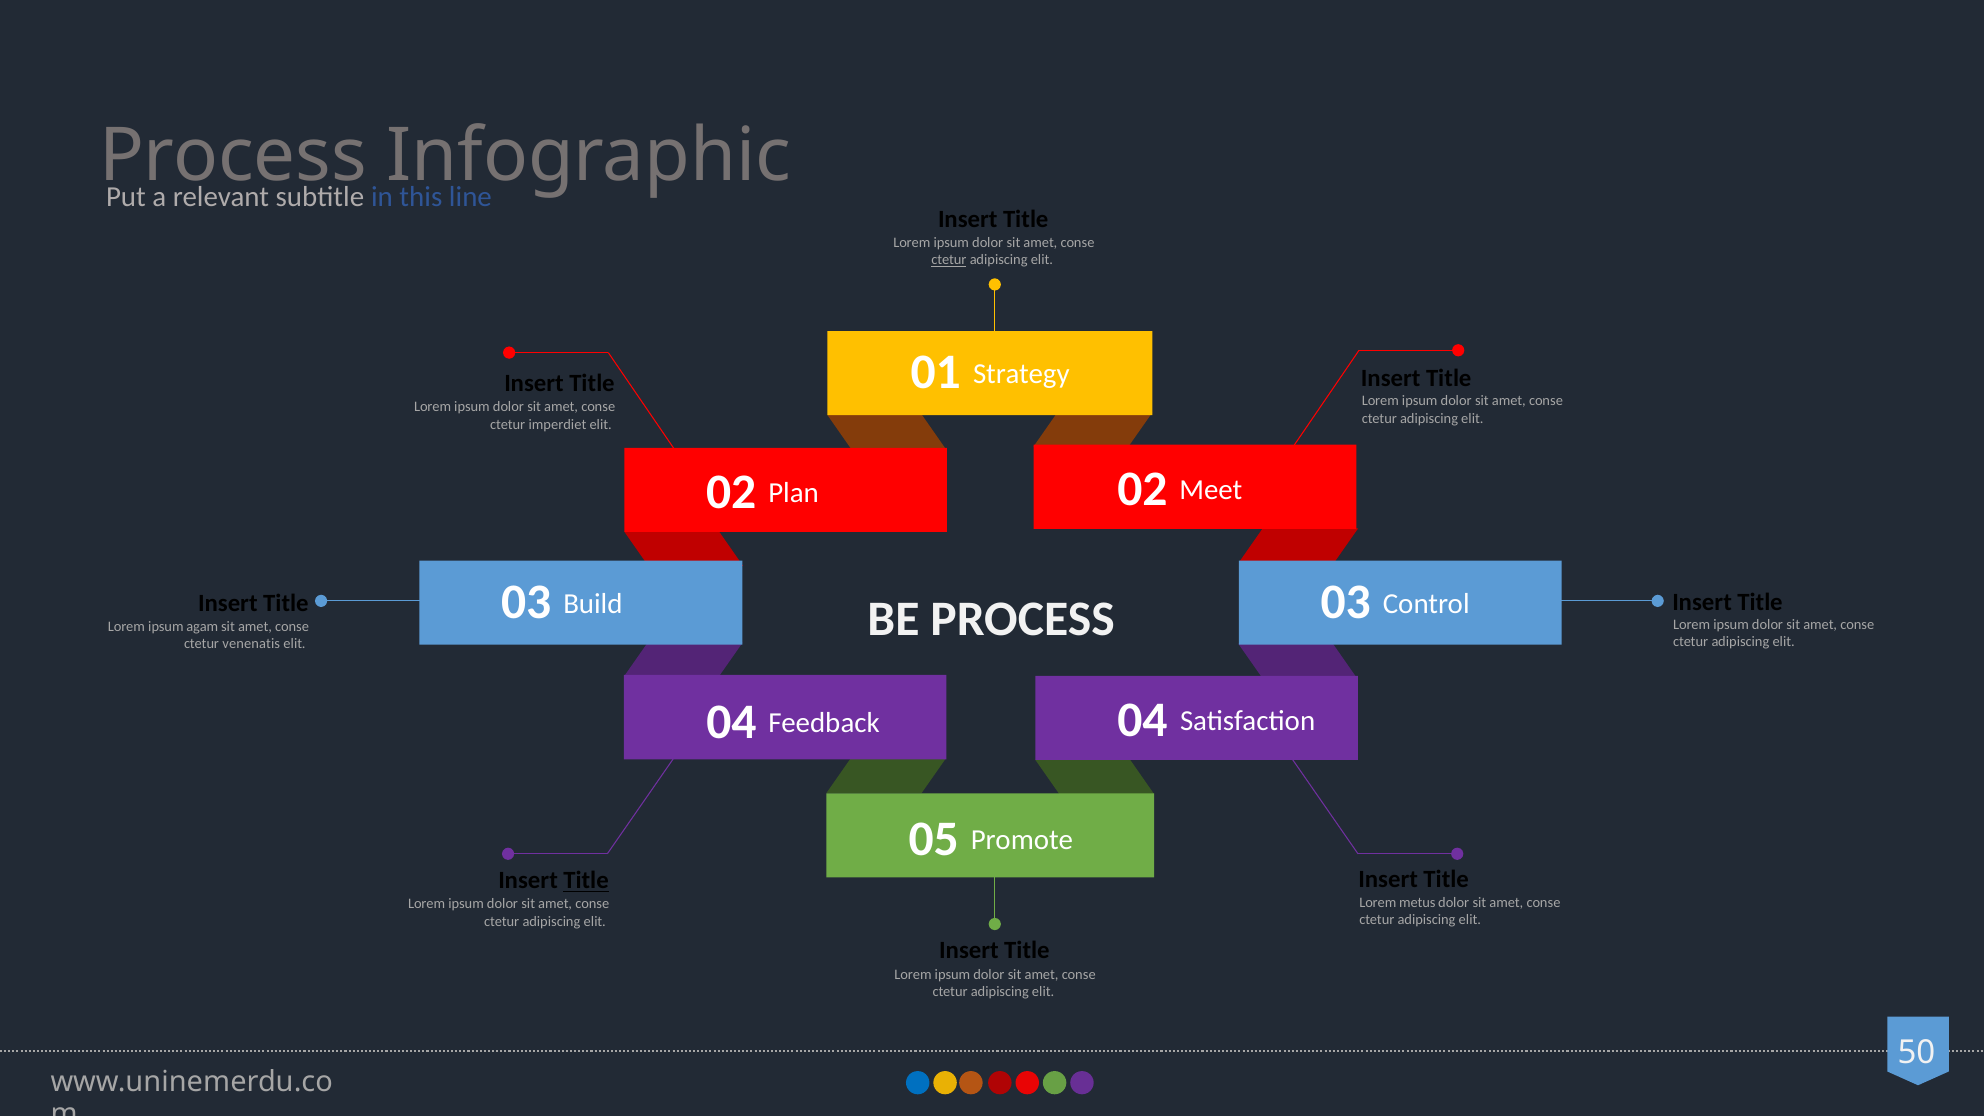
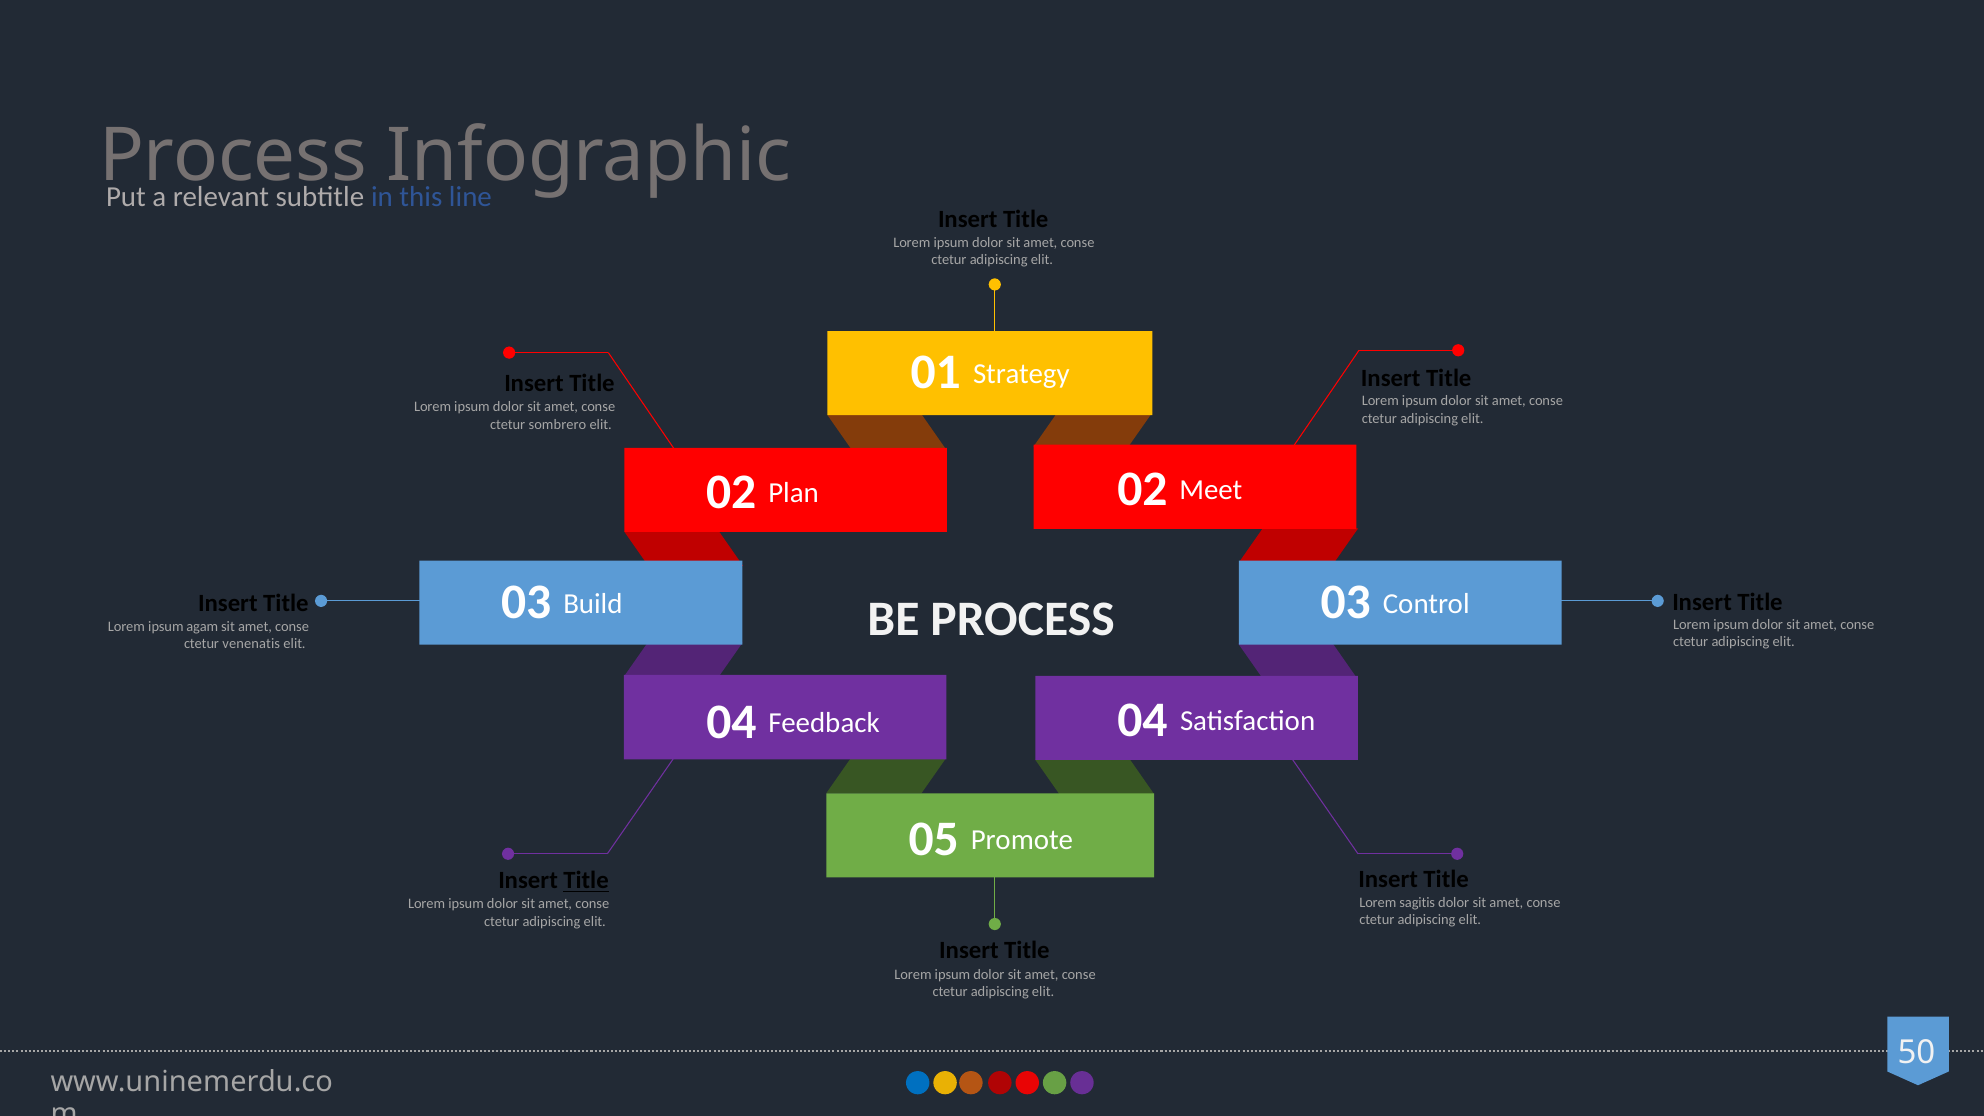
ctetur underline: present -> none (949, 260)
imperdiet: imperdiet -> sombrero (557, 424)
metus: metus -> sagitis (1417, 902)
